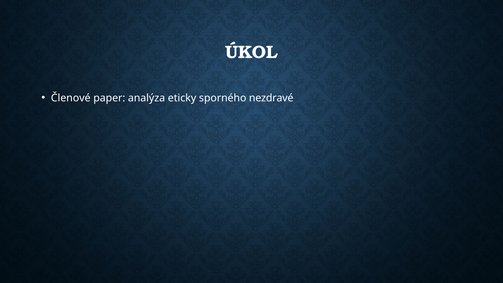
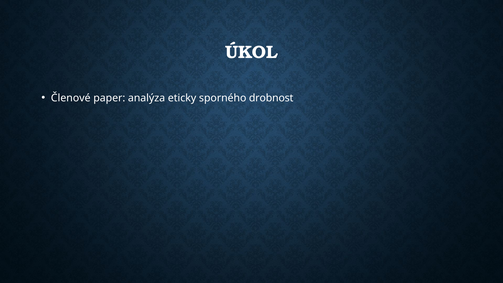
nezdravé: nezdravé -> drobnost (271, 98)
